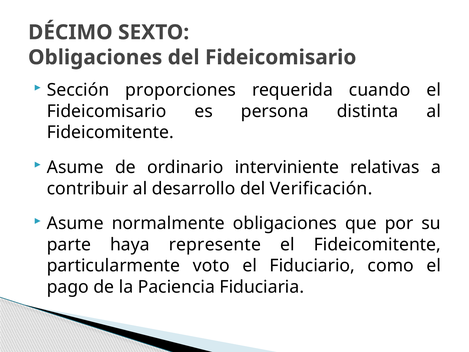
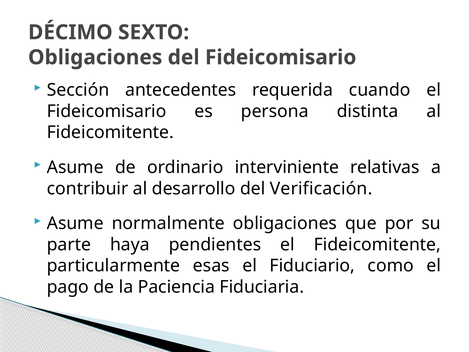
proporciones: proporciones -> antecedentes (181, 90)
represente: represente -> pendientes (215, 244)
voto: voto -> esas (211, 266)
